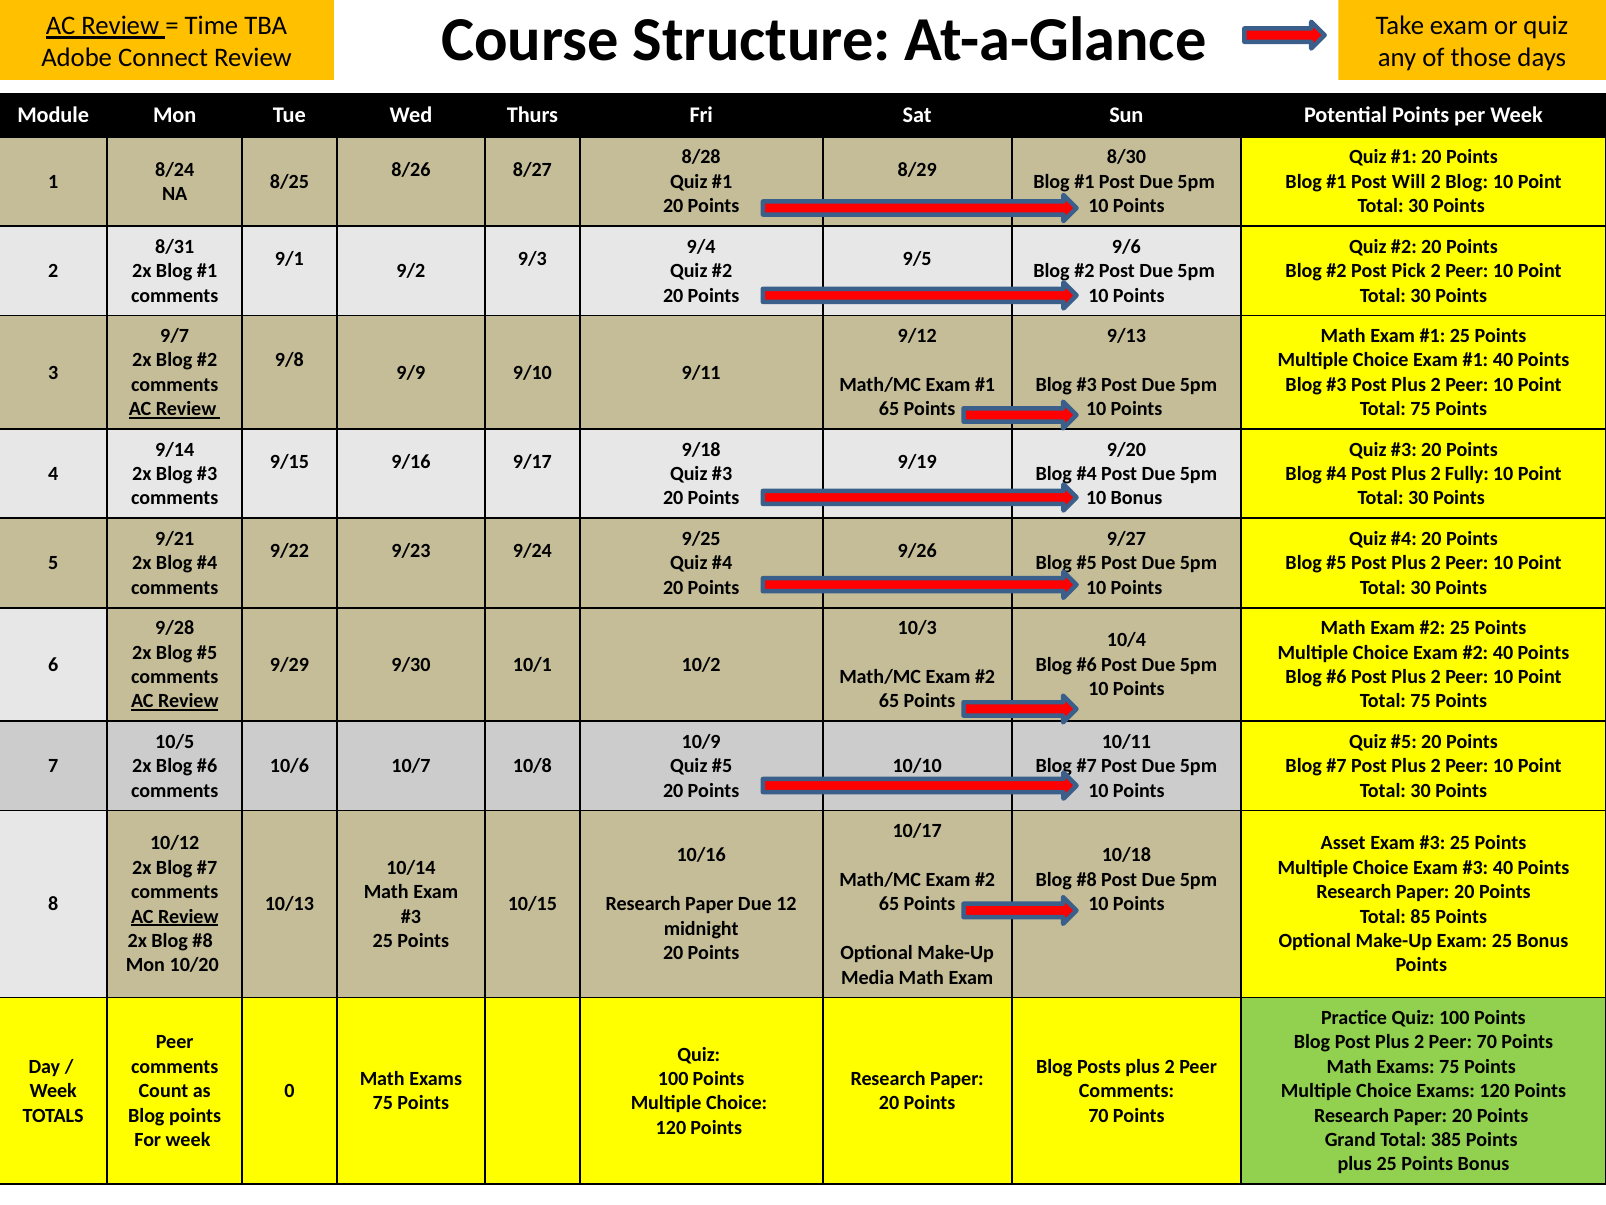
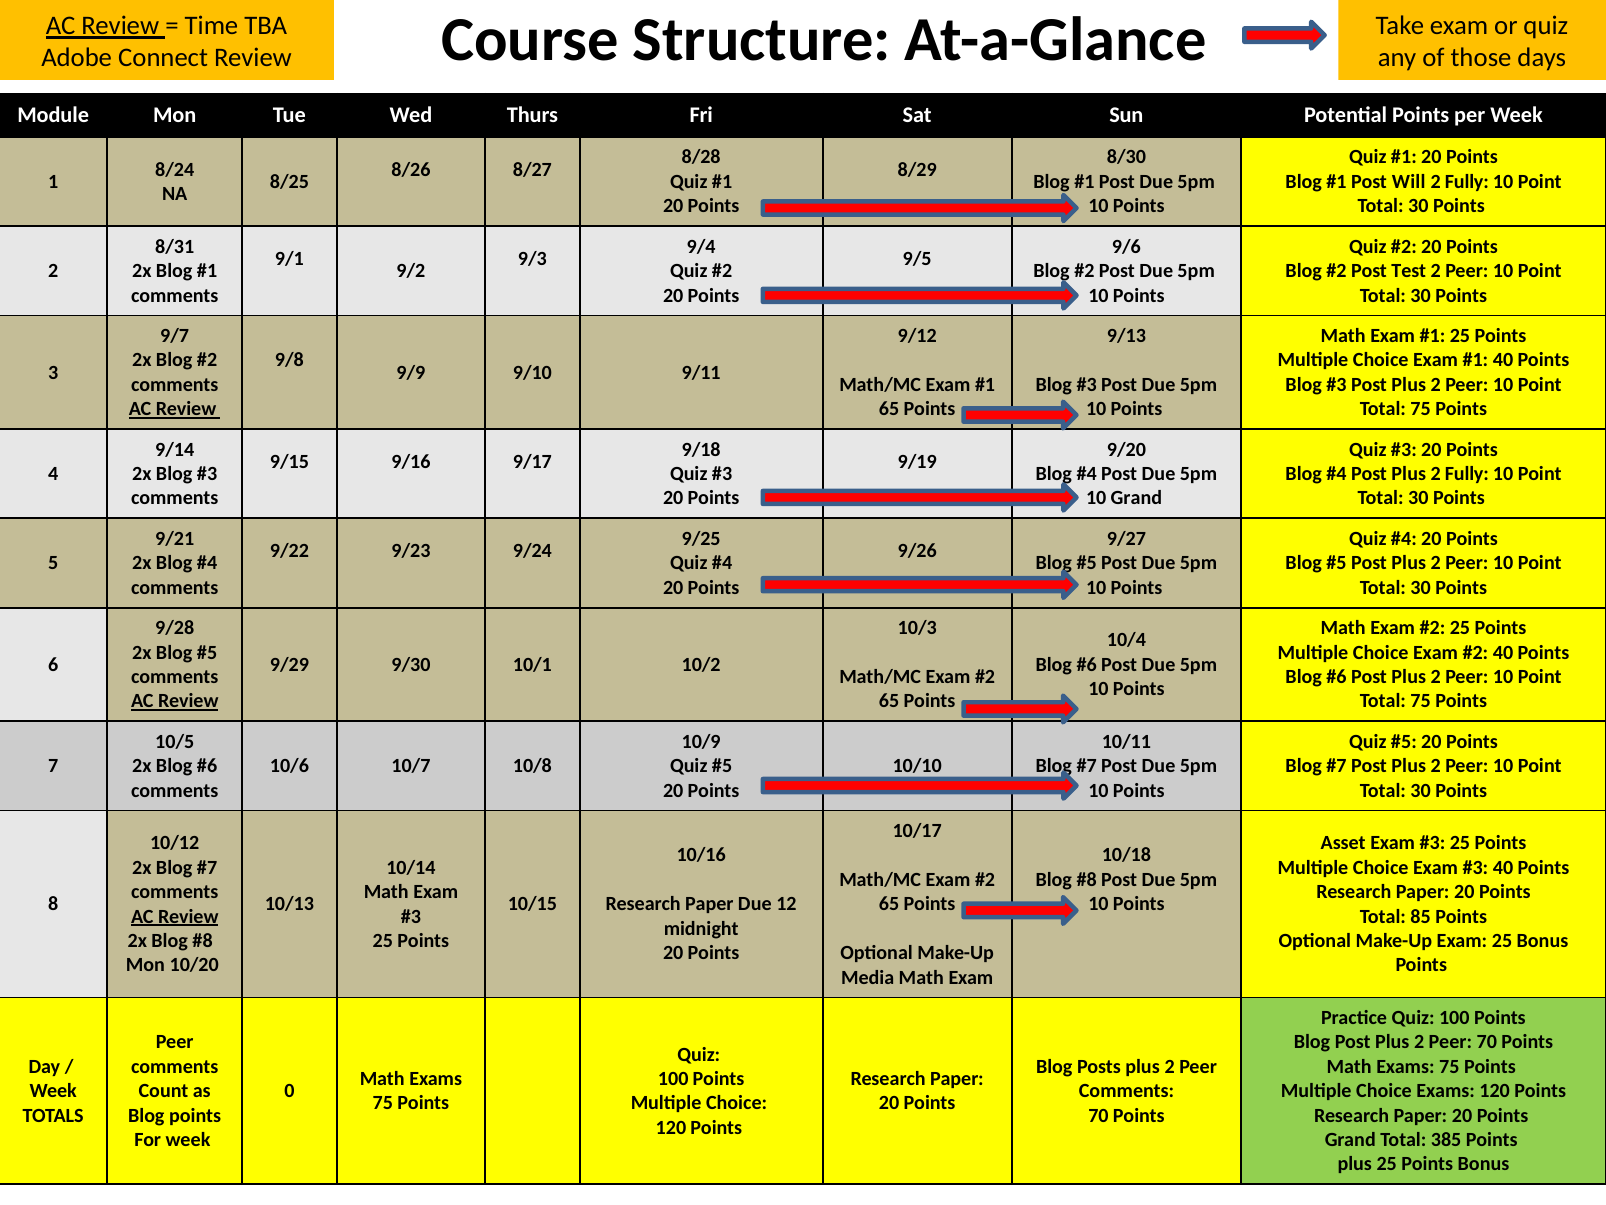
Blog: Blog -> Fully (1467, 182)
Pick: Pick -> Test (1409, 271)
10 Bonus: Bonus -> Grand (1136, 498)
